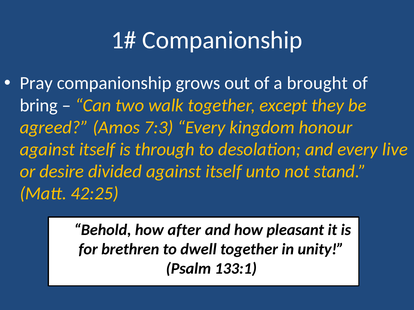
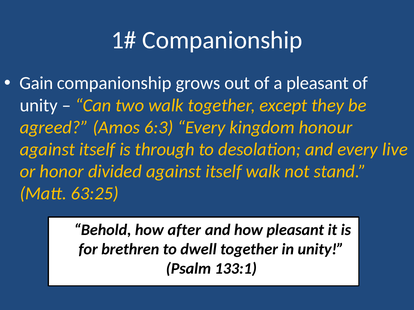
Pray: Pray -> Gain (36, 83)
a brought: brought -> pleasant (317, 83)
bring: bring -> unity (39, 105)
7:3: 7:3 -> 6:3 (159, 128)
desire: desire -> honor (62, 172)
itself unto: unto -> walk (263, 172)
42:25: 42:25 -> 63:25 (95, 194)
